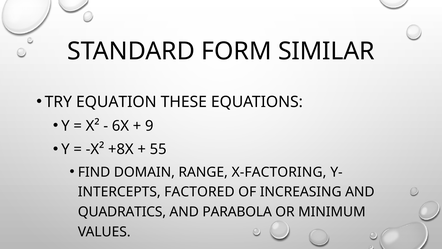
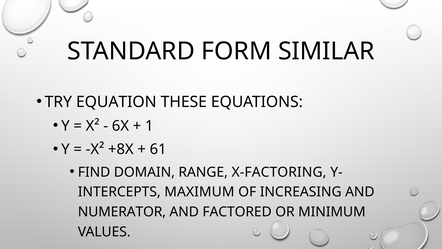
9: 9 -> 1 (149, 126)
55: 55 -> 61 (158, 149)
FACTORED: FACTORED -> MAXIMUM (199, 192)
QUADRATICS: QUADRATICS -> NUMERATOR (122, 212)
PARABOLA: PARABOLA -> FACTORED (237, 212)
